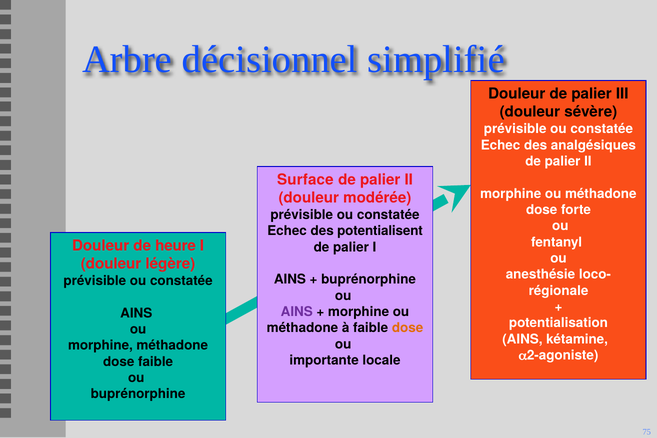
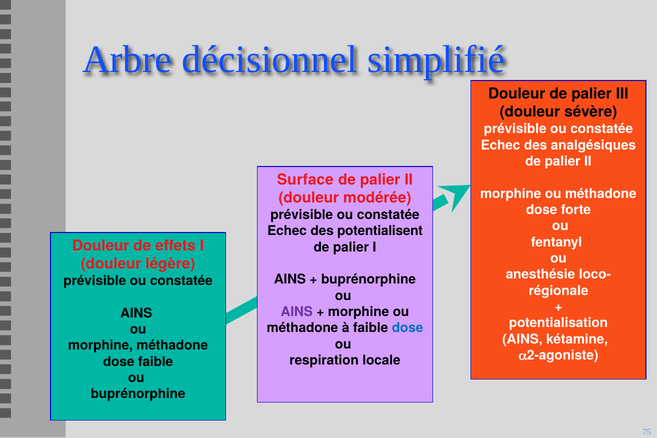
heure: heure -> effets (175, 245)
dose colour: orange -> blue (408, 328)
importante: importante -> respiration (324, 360)
